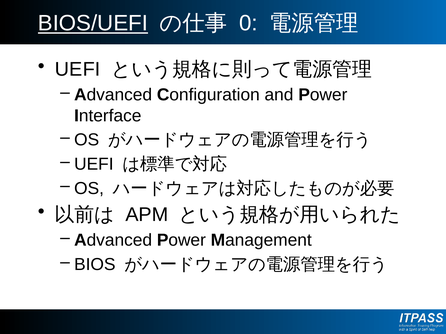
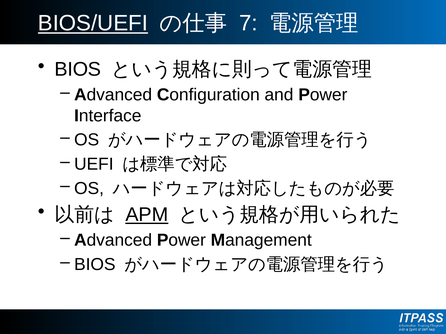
0: 0 -> 7 (248, 23)
UEFI: UEFI -> BIOS (78, 70)
APM underline: none -> present (147, 215)
